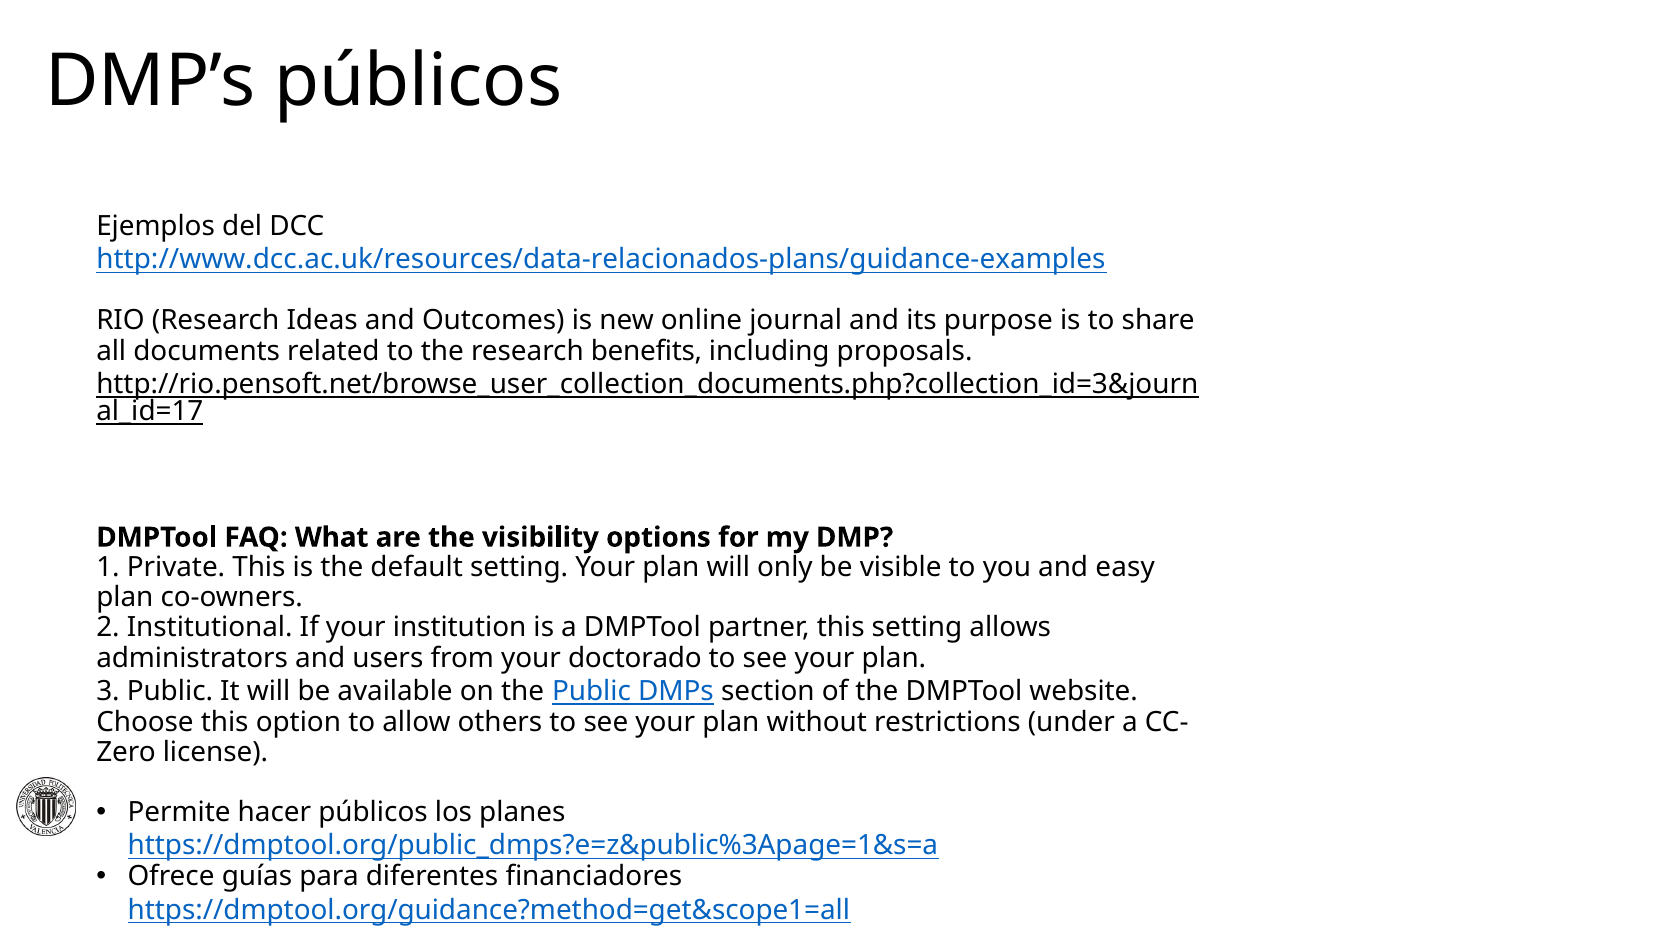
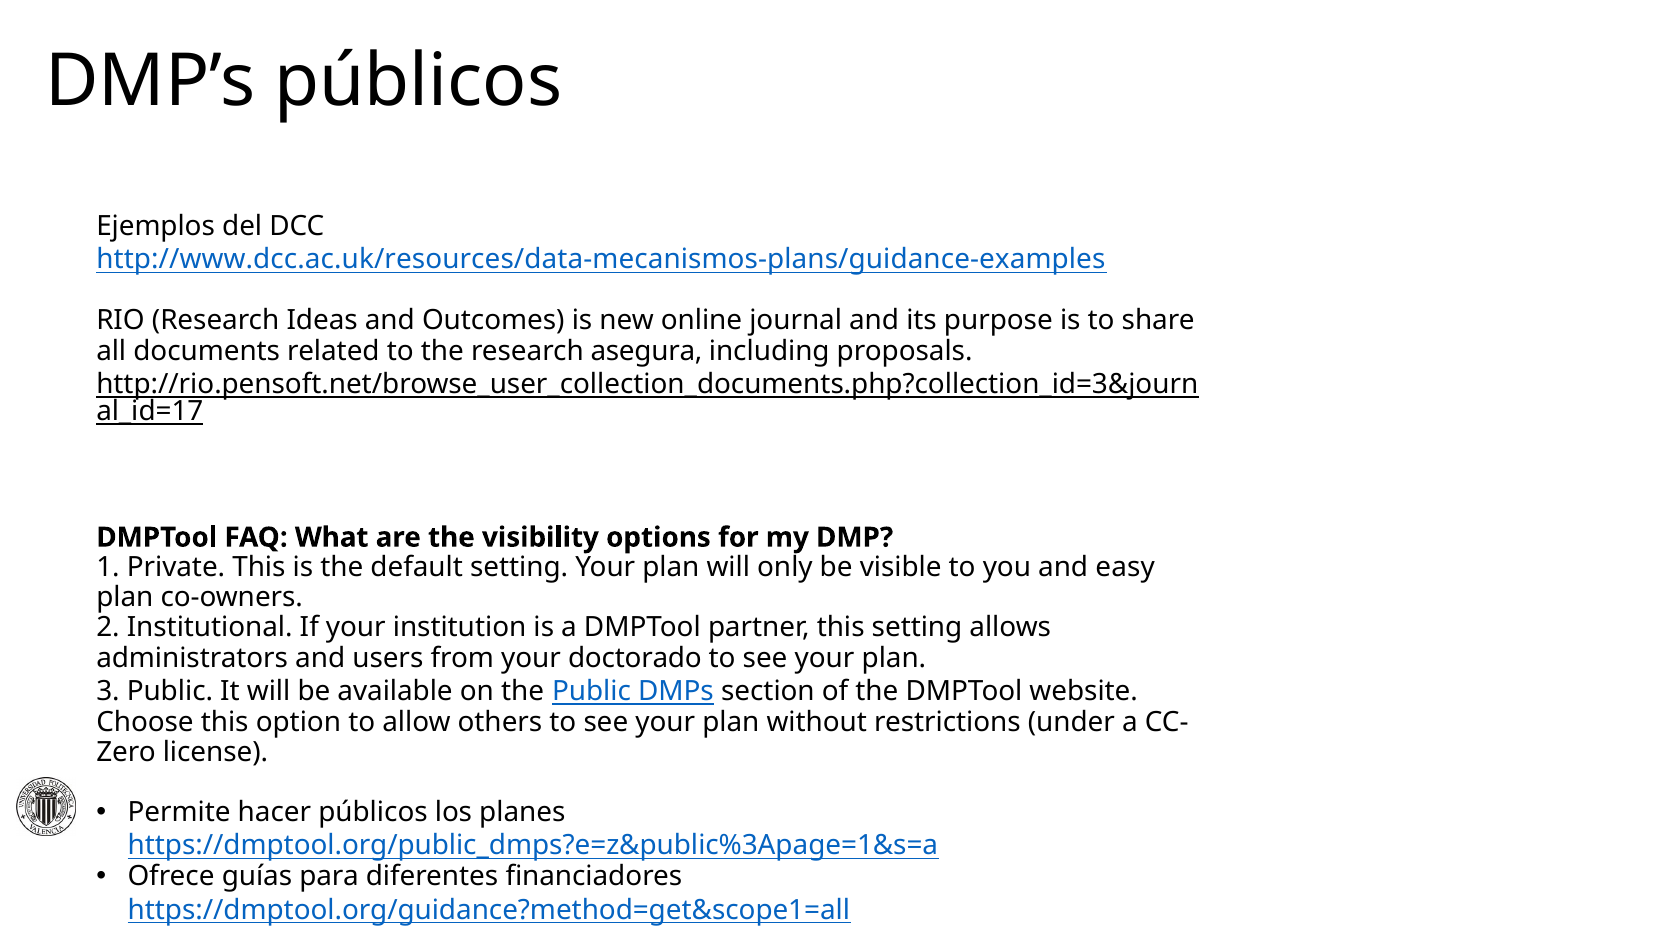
http://www.dcc.ac.uk/resources/data-relacionados-plans/guidance-examples: http://www.dcc.ac.uk/resources/data-relacionados-plans/guidance-examples -> http://www.dcc.ac.uk/resources/data-mecanismos-plans/guidance-examples (601, 260)
benefits: benefits -> asegura (646, 351)
